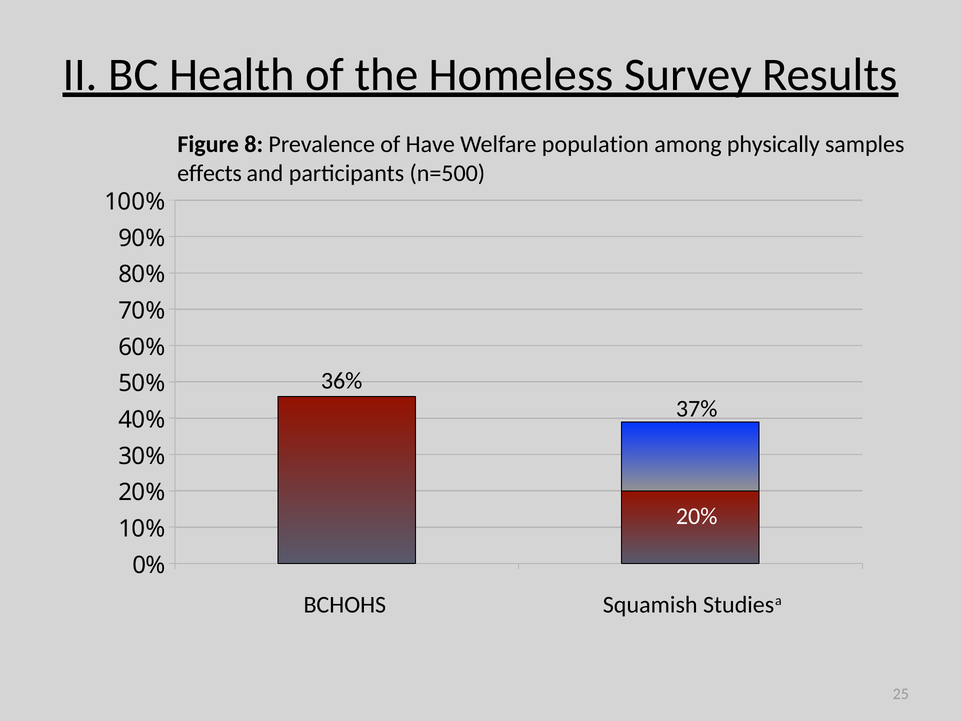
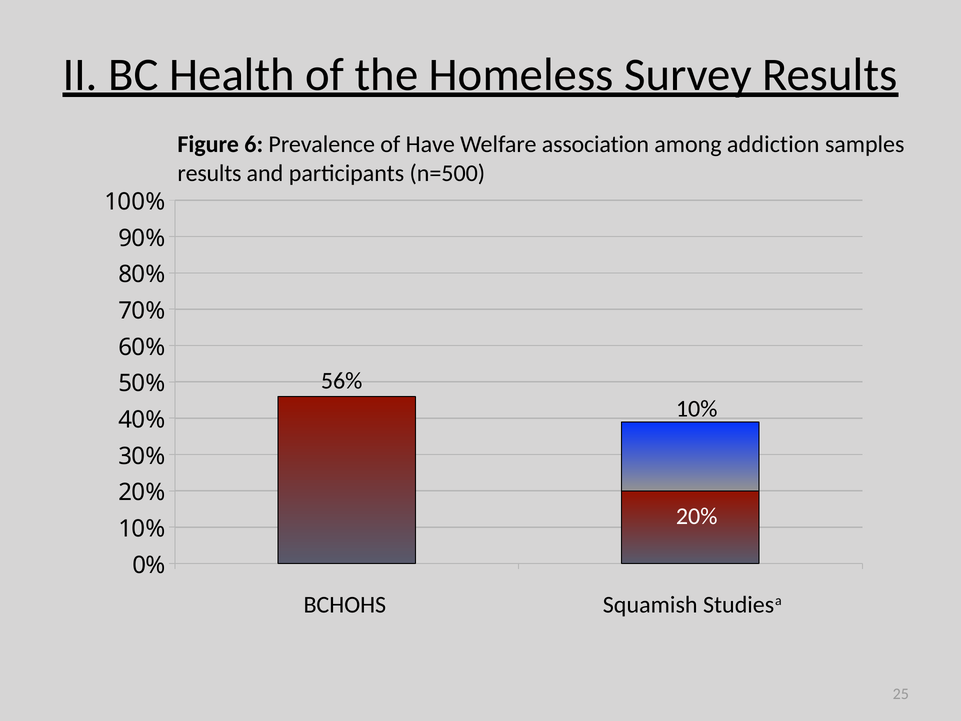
8: 8 -> 6 (254, 144)
population: population -> association (595, 144)
physically: physically -> addiction (773, 144)
effects: effects -> results (209, 173)
36%: 36% -> 56% (342, 380)
37%: 37% -> 10% (697, 408)
